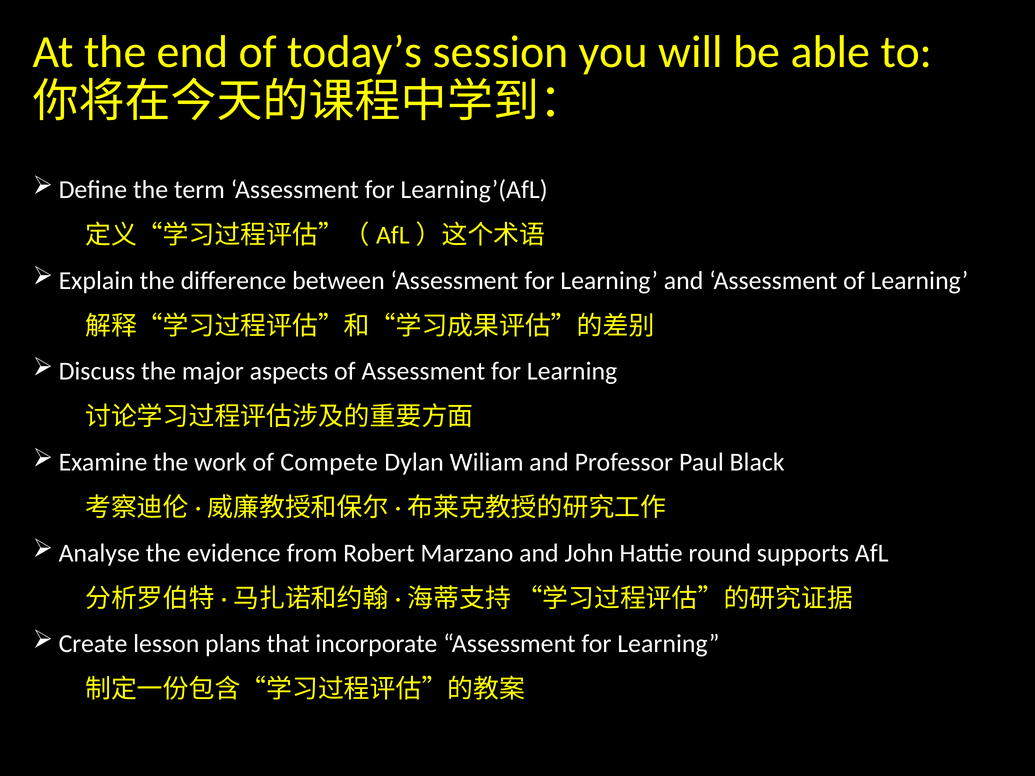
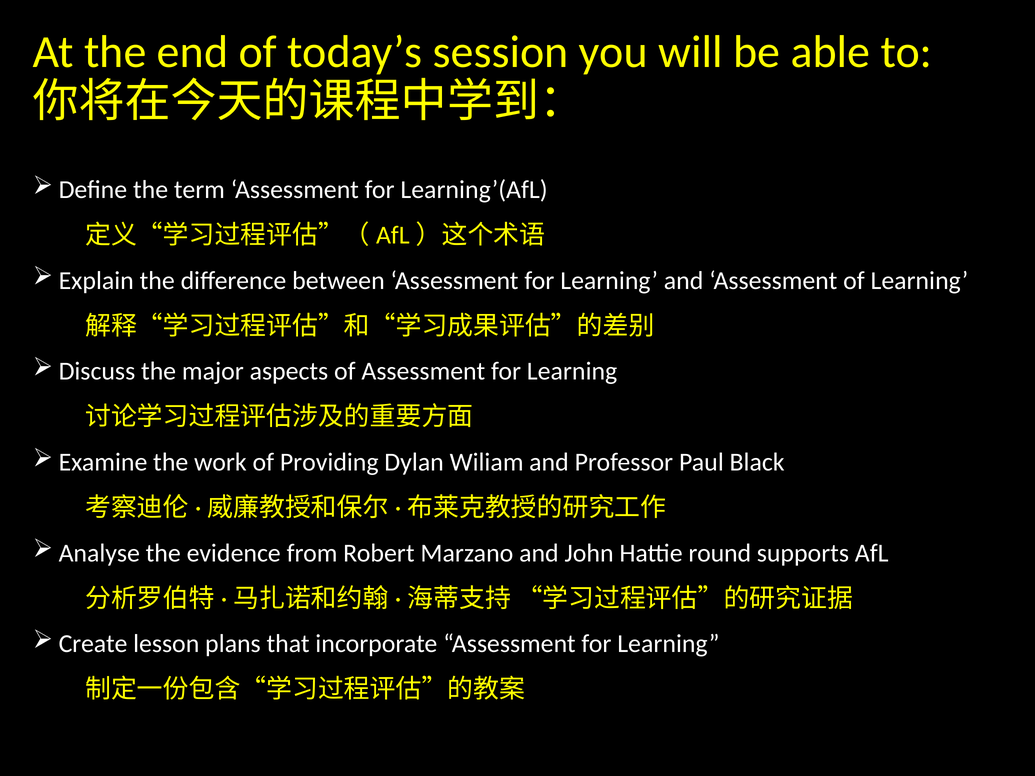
Compete: Compete -> Providing (329, 462)
